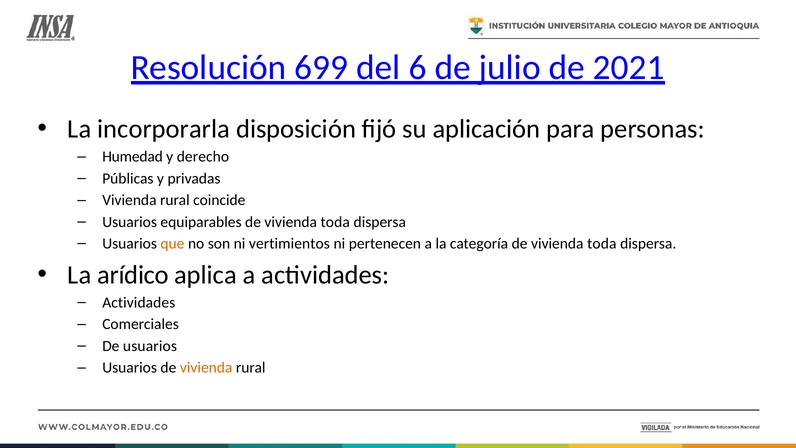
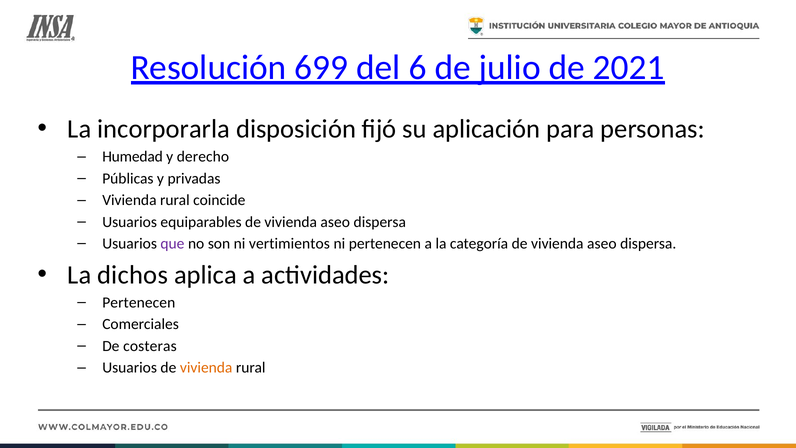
equiparables de vivienda toda: toda -> aseo (335, 222)
que colour: orange -> purple (172, 244)
categoría de vivienda toda: toda -> aseo (602, 244)
arídico: arídico -> dichos (133, 275)
Actividades: Actividades -> Pertenecen (139, 302)
De usuarios: usuarios -> costeras (150, 346)
